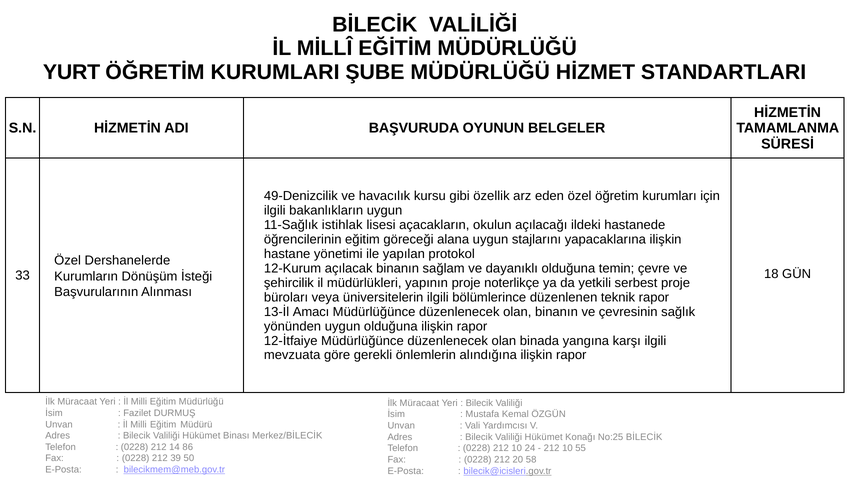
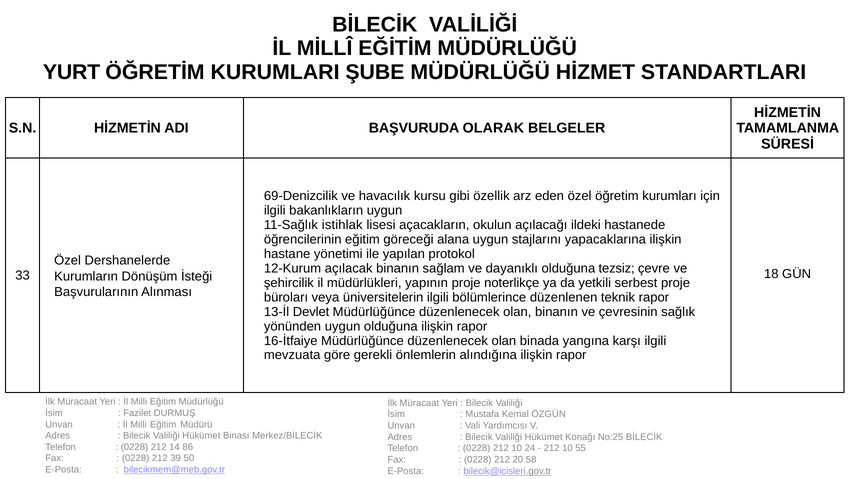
OYUNUN: OYUNUN -> OLARAK (493, 128)
49-Denizcilik: 49-Denizcilik -> 69-Denizcilik (301, 196)
temin: temin -> tezsiz (617, 268)
Amacı: Amacı -> Devlet (311, 312)
12-İtfaiye: 12-İtfaiye -> 16-İtfaiye (291, 341)
